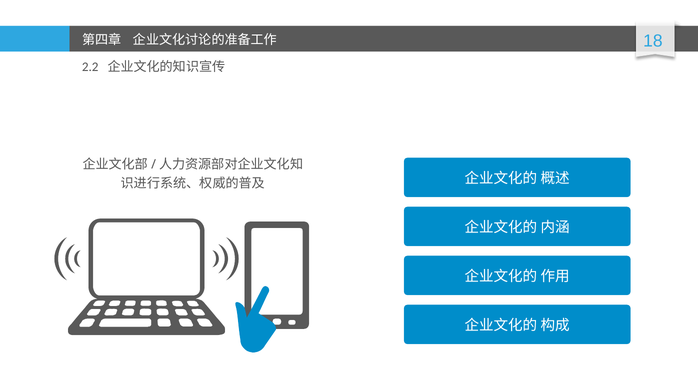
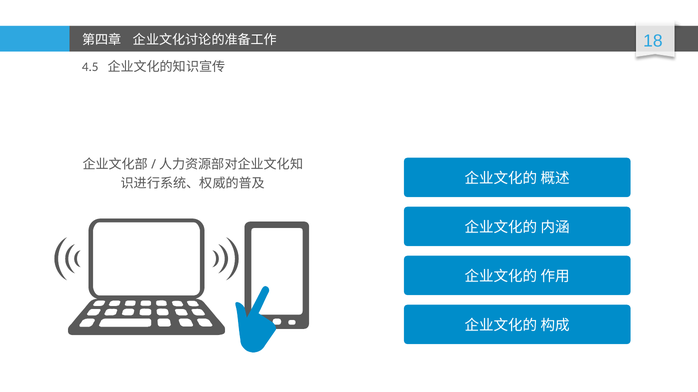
2.2: 2.2 -> 4.5 (90, 67)
